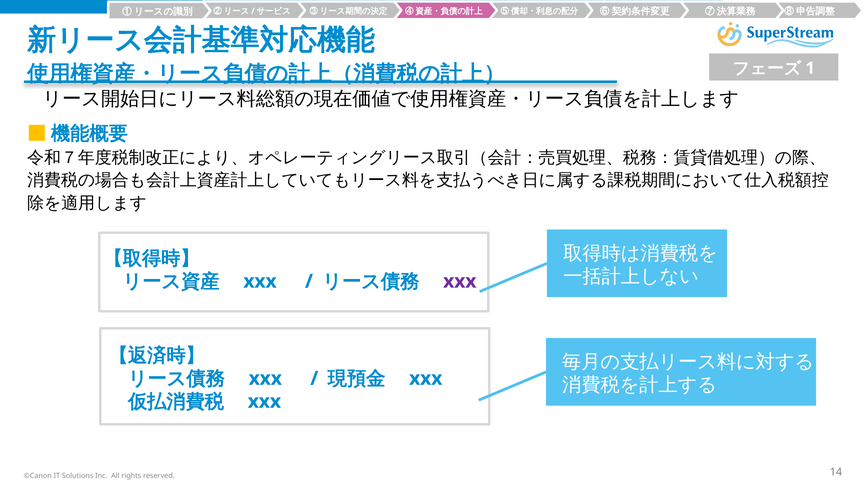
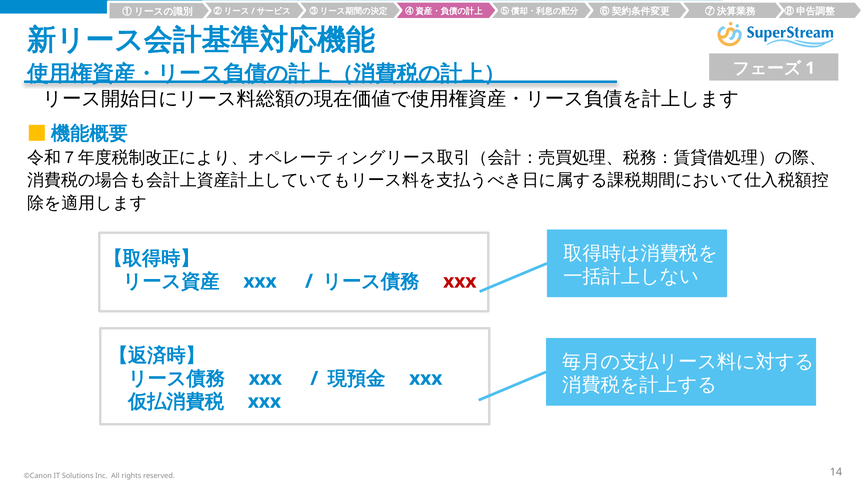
xxx colour: purple -> red (460, 281)
